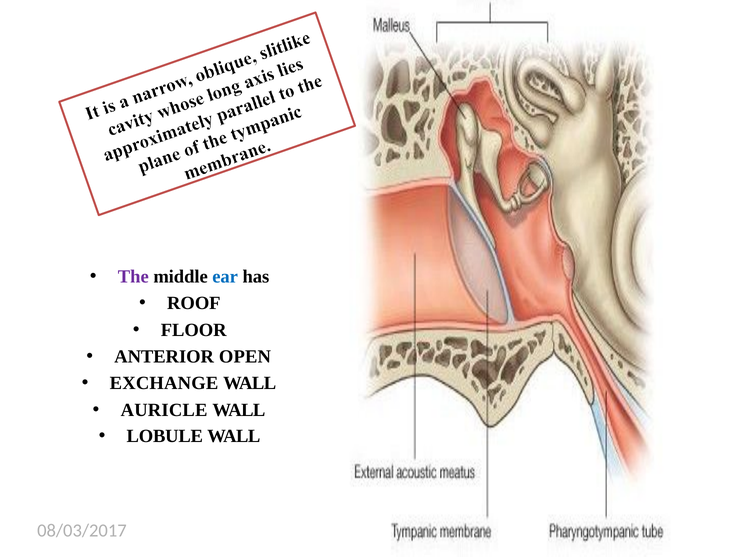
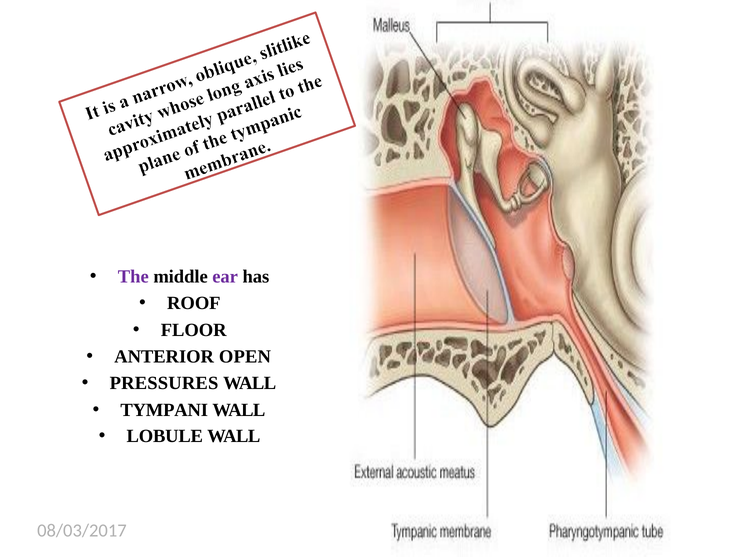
ear colour: blue -> purple (225, 277)
EXCHANGE: EXCHANGE -> PRESSURES (164, 384)
AURICLE: AURICLE -> TYMPANI (164, 410)
